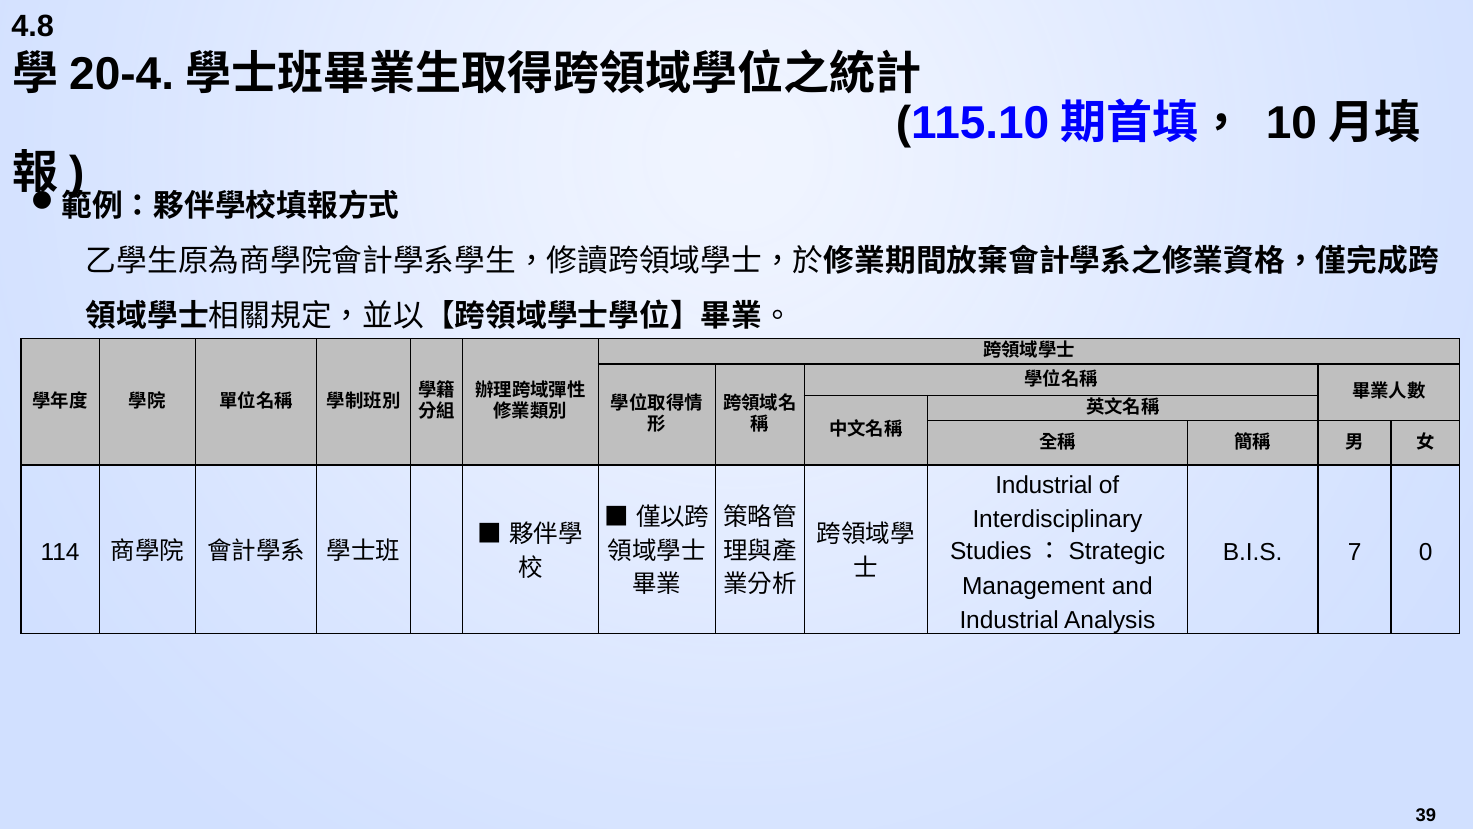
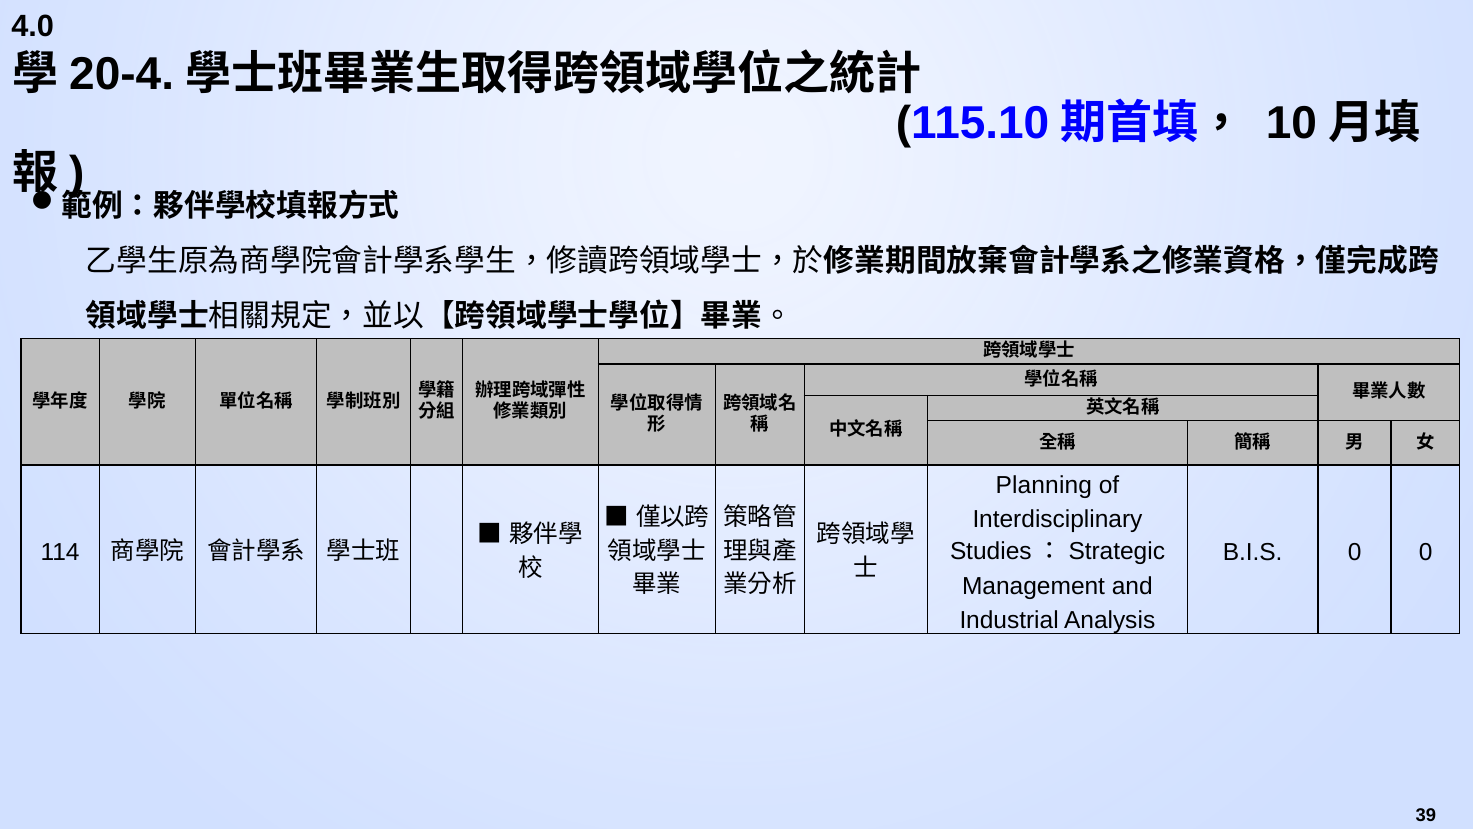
4.8: 4.8 -> 4.0 (33, 27)
Industrial: Industrial -> Planning (1044, 485)
B.I.S 7: 7 -> 0 (1355, 553)
